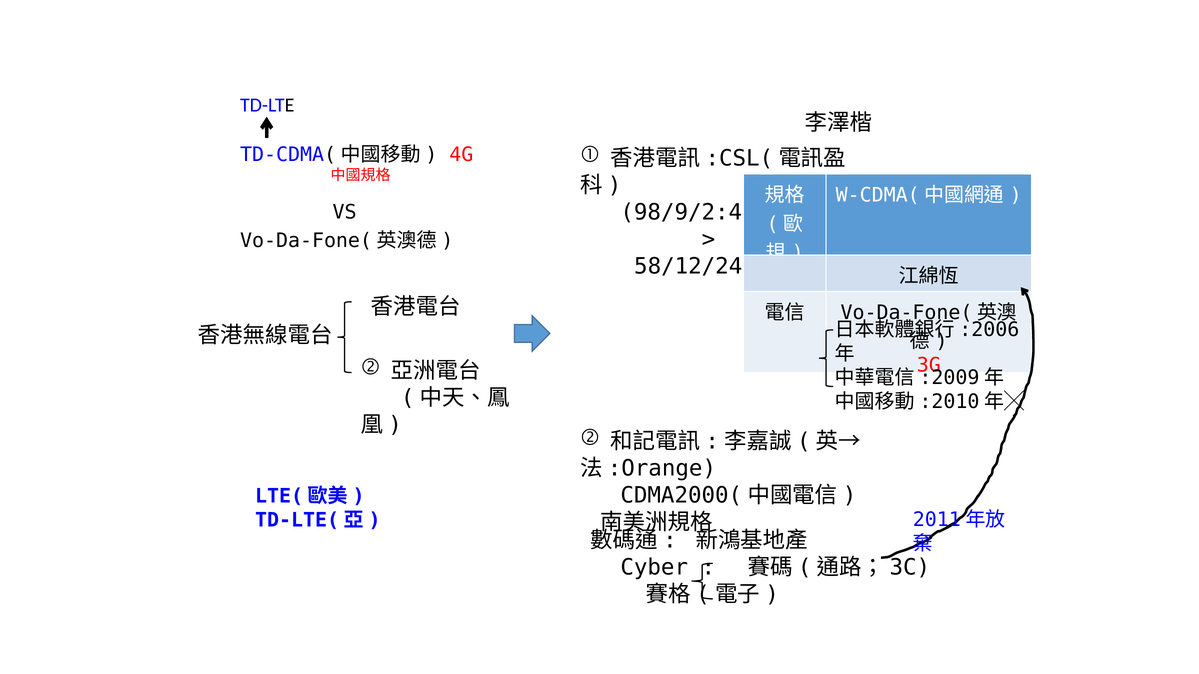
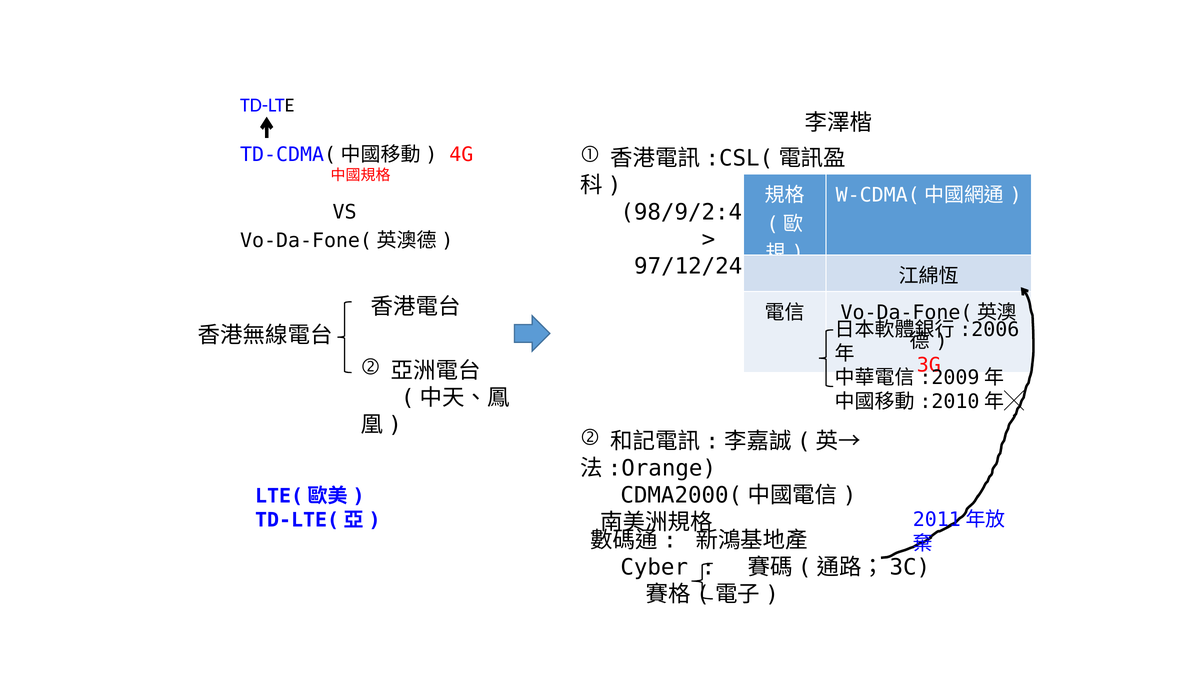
58/12/24: 58/12/24 -> 97/12/24 (688, 266)
